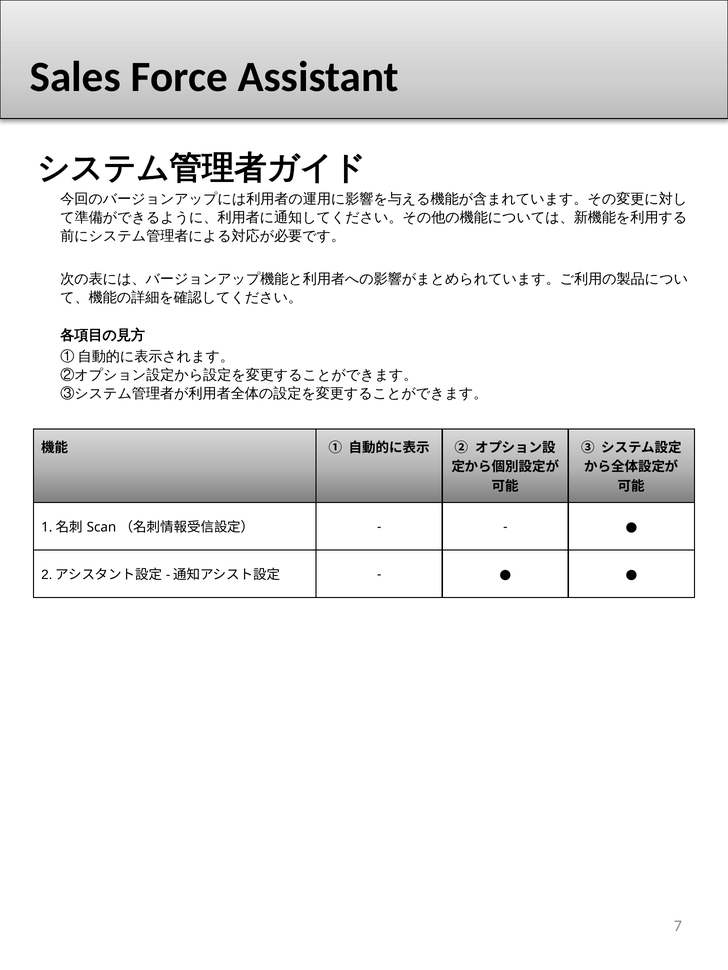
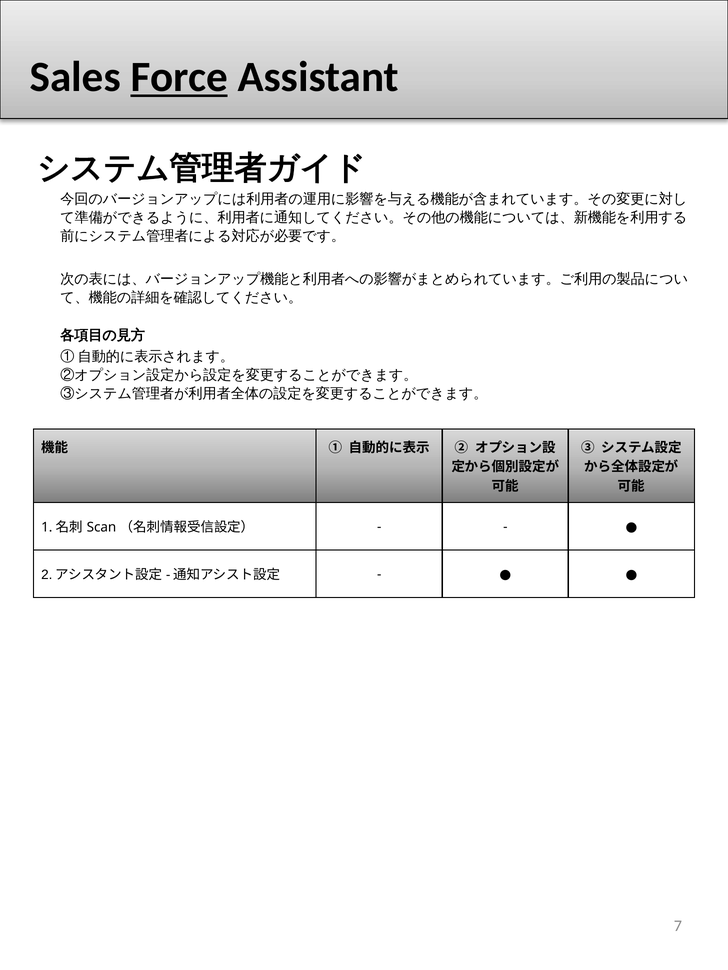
Force underline: none -> present (179, 77)
